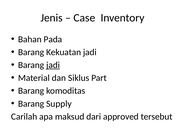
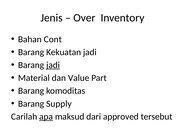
Case: Case -> Over (84, 18)
Pada: Pada -> Cont (53, 39)
Siklus: Siklus -> Value (79, 78)
apa underline: none -> present (46, 117)
